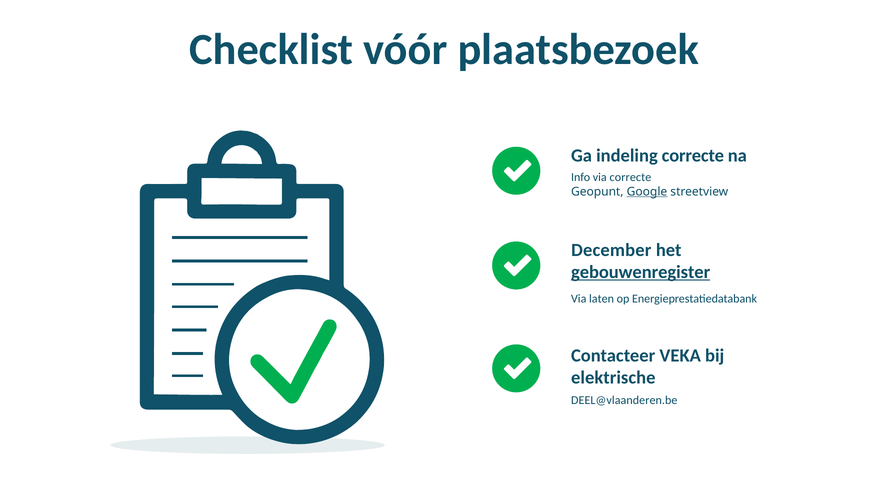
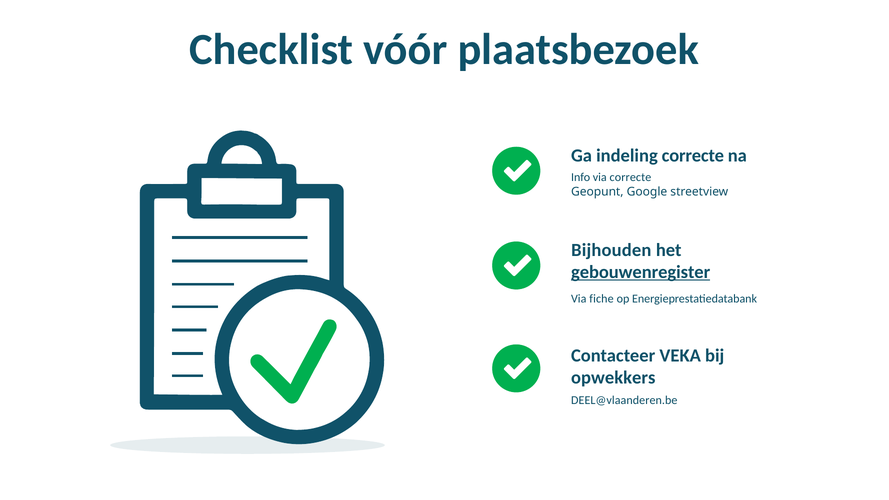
Google underline: present -> none (647, 192)
December: December -> Bijhouden (611, 250)
laten: laten -> fiche (601, 299)
elektrische: elektrische -> opwekkers (613, 378)
